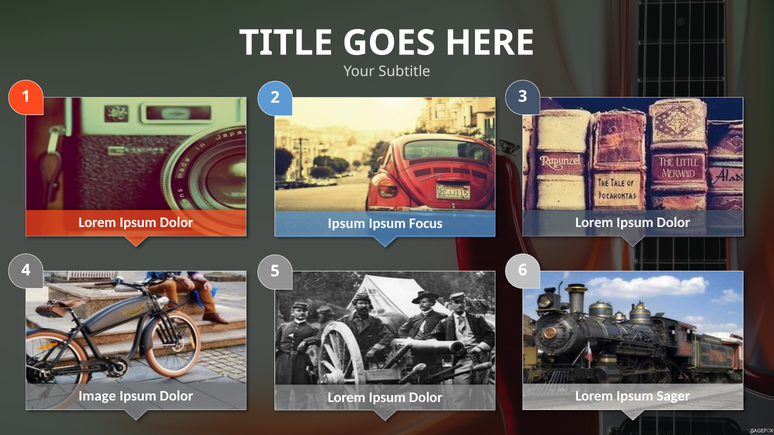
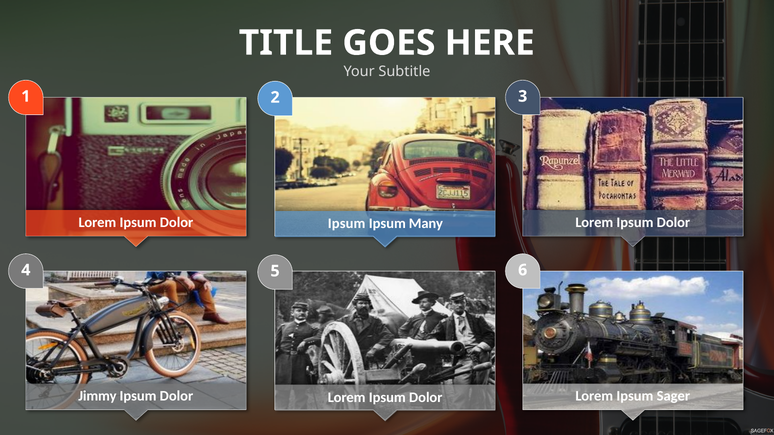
Focus: Focus -> Many (426, 224)
Image: Image -> Jimmy (97, 397)
